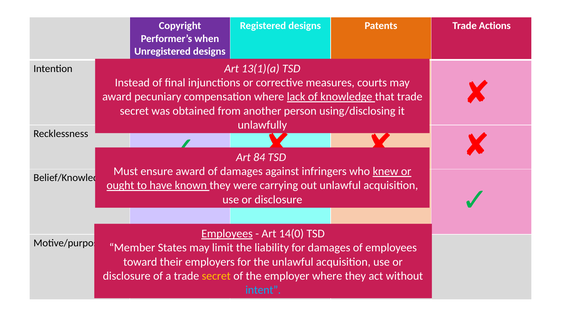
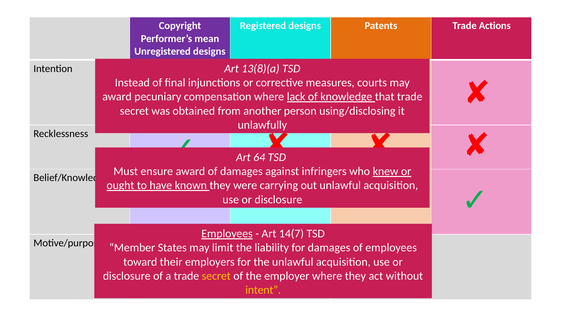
when: when -> mean (207, 39)
13(1)(a: 13(1)(a -> 13(8)(a (261, 69)
84: 84 -> 64 (259, 157)
14(0: 14(0 -> 14(7 (291, 233)
intent colour: light blue -> yellow (263, 290)
